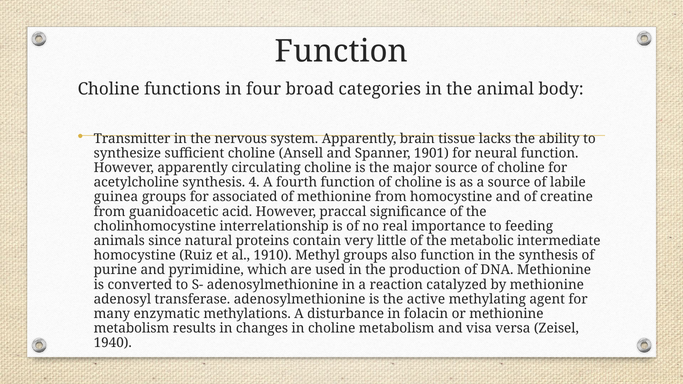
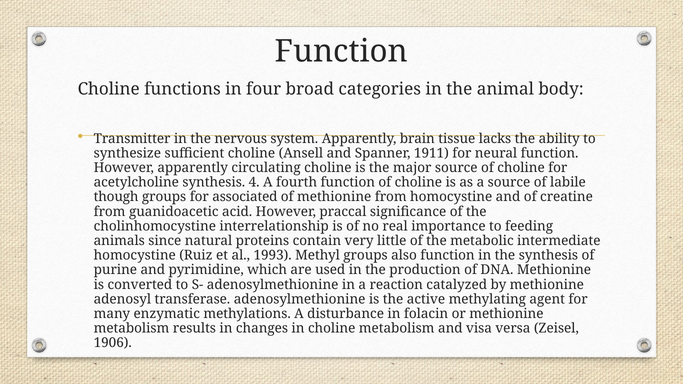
1901: 1901 -> 1911 (431, 153)
guinea: guinea -> though (116, 197)
1910: 1910 -> 1993 (273, 256)
1940: 1940 -> 1906 (113, 343)
